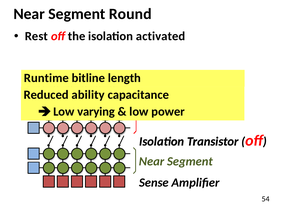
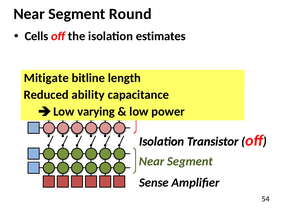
Rest: Rest -> Cells (36, 36)
activated: activated -> estimates (161, 36)
Runtime: Runtime -> Mitigate (46, 78)
